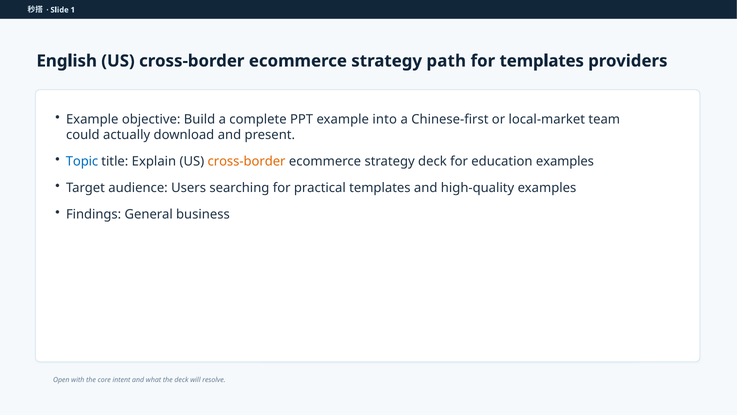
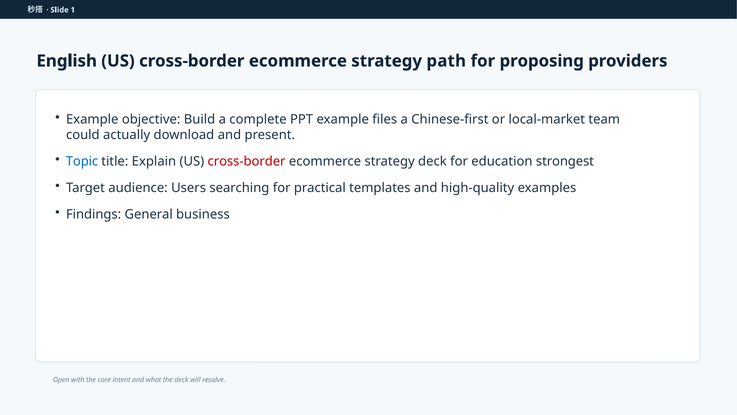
for templates: templates -> proposing (542, 61)
into: into -> files (385, 119)
cross-border colour: orange -> red (247, 161)
education examples: examples -> strongest (565, 161)
